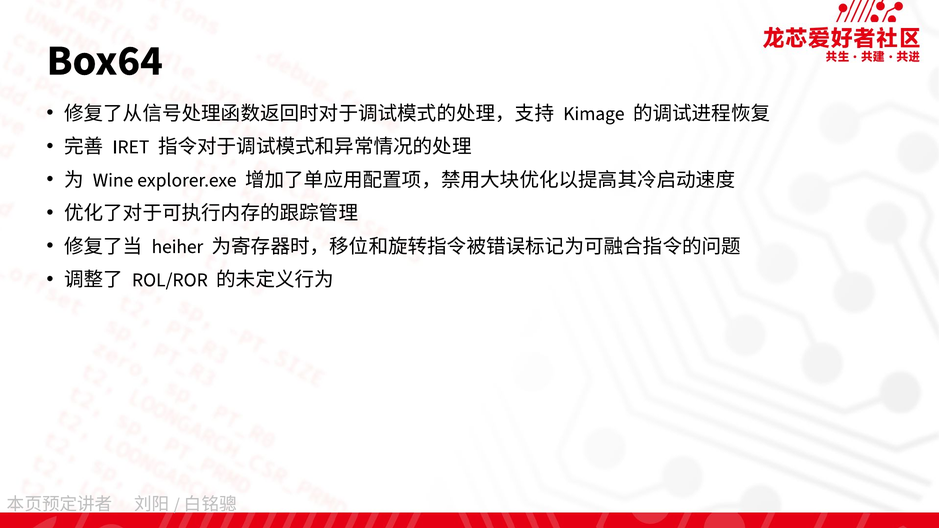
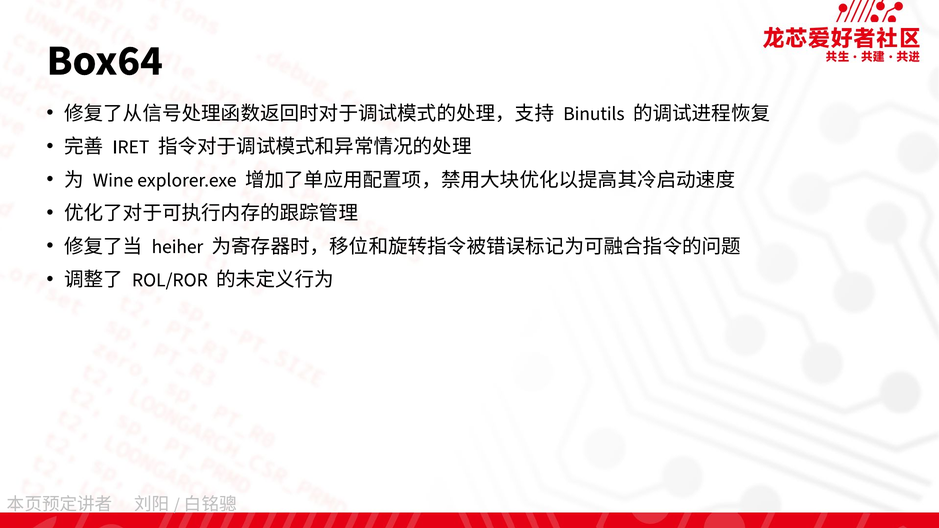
Kimage: Kimage -> Binutils (594, 114)
